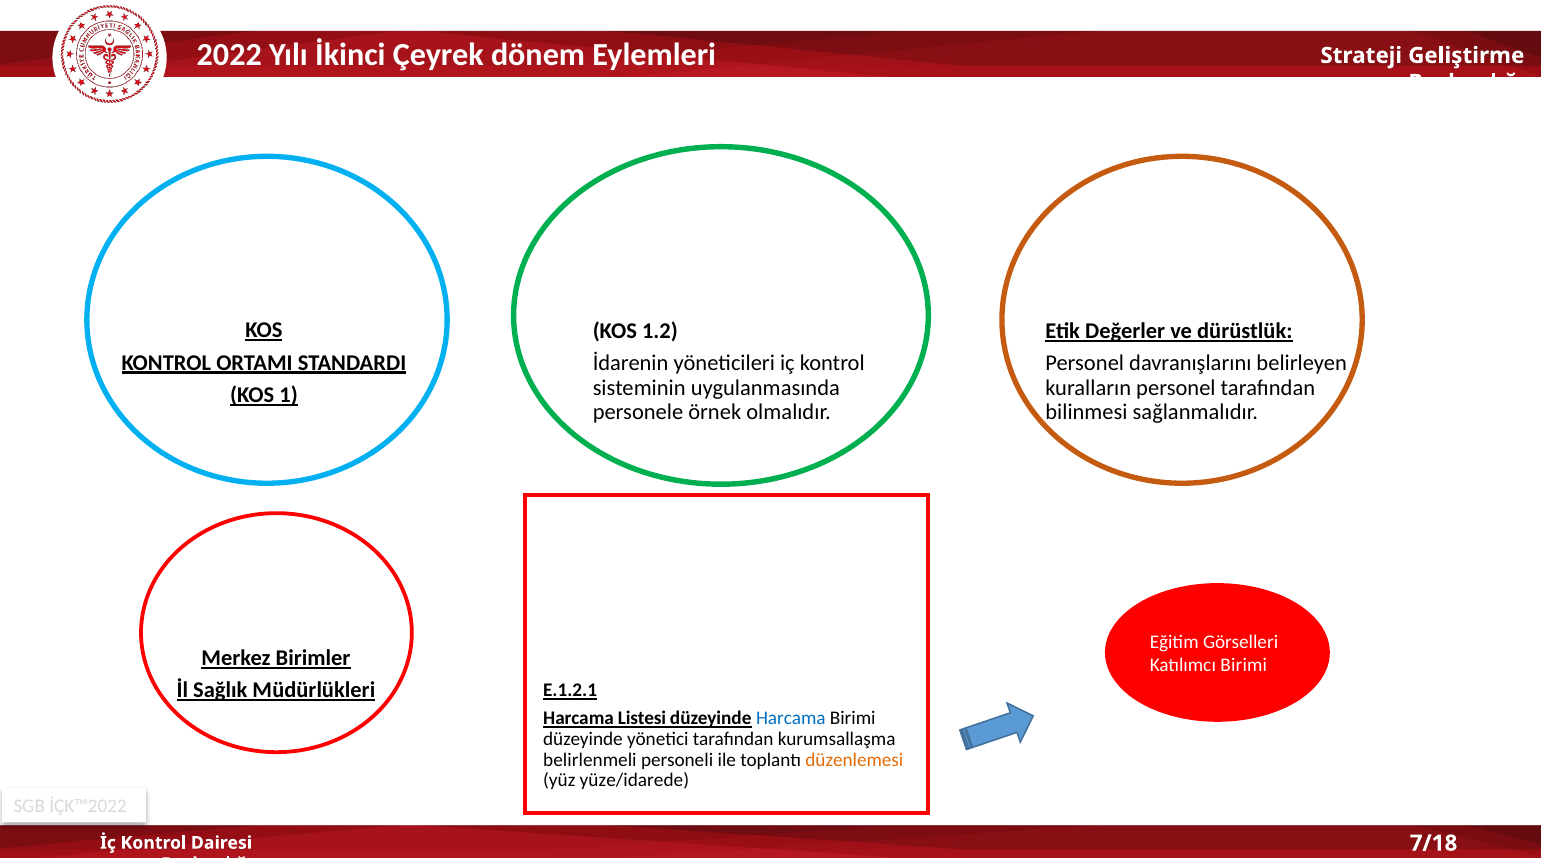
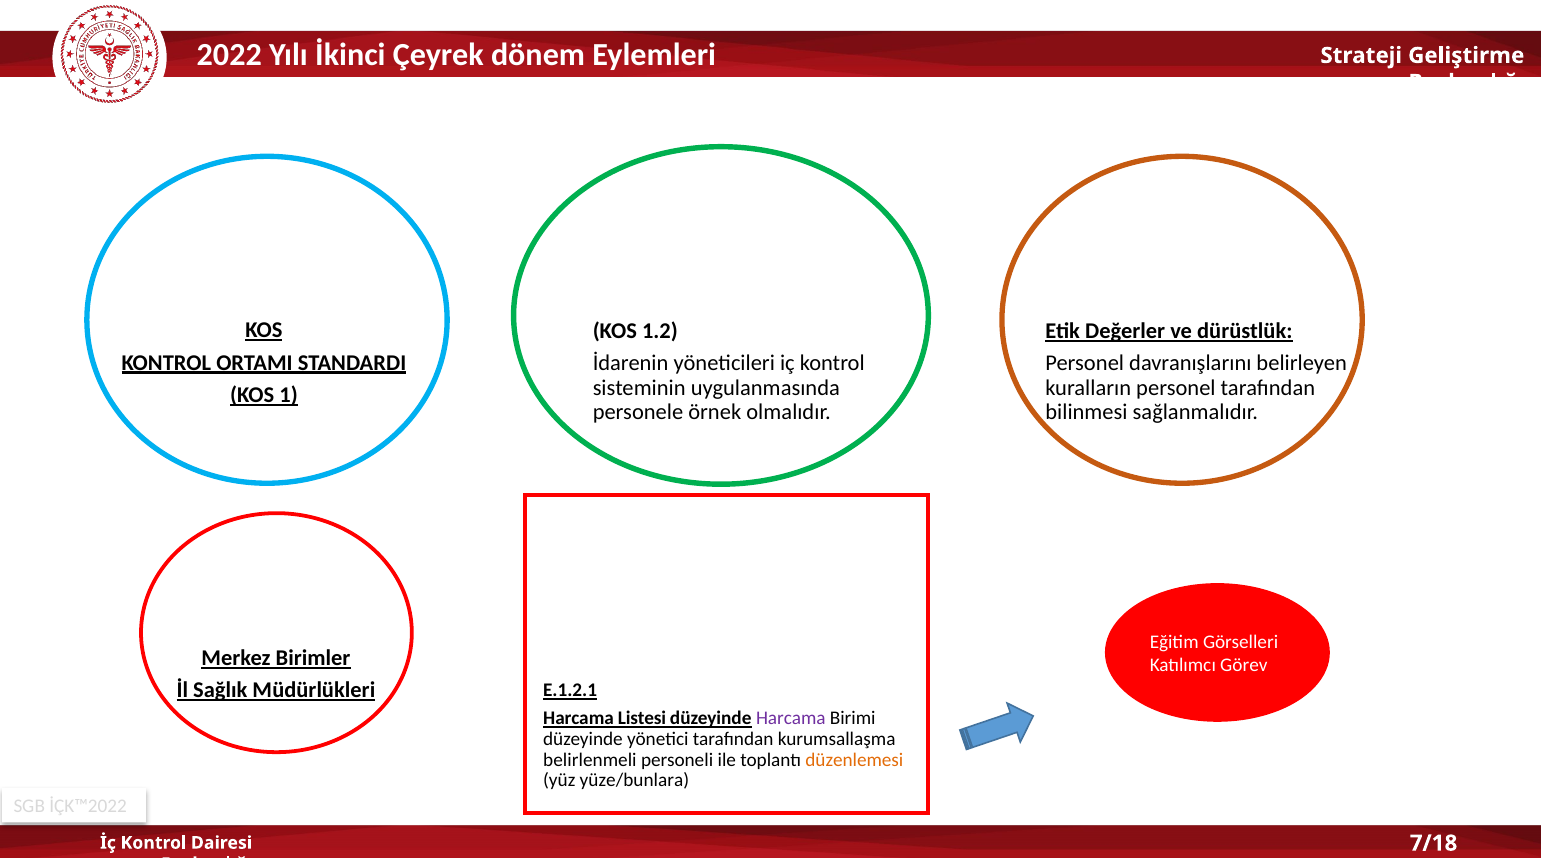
Katılımcı Birimi: Birimi -> Görev (1244, 665)
Harcama colour: blue -> purple (791, 718)
yüze/idarede: yüze/idarede -> yüze/bunlara (634, 780)
